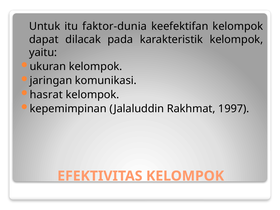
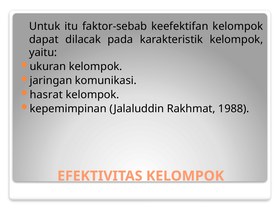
faktor-dunia: faktor-dunia -> faktor-sebab (115, 26)
1997: 1997 -> 1988 (234, 109)
